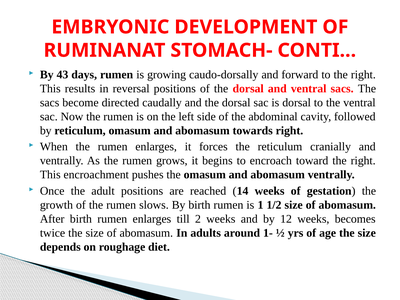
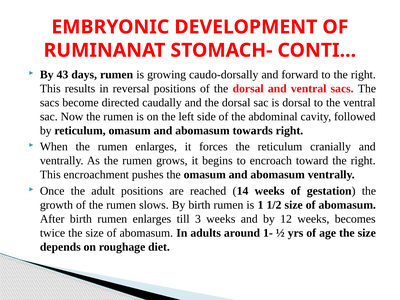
2: 2 -> 3 (198, 219)
